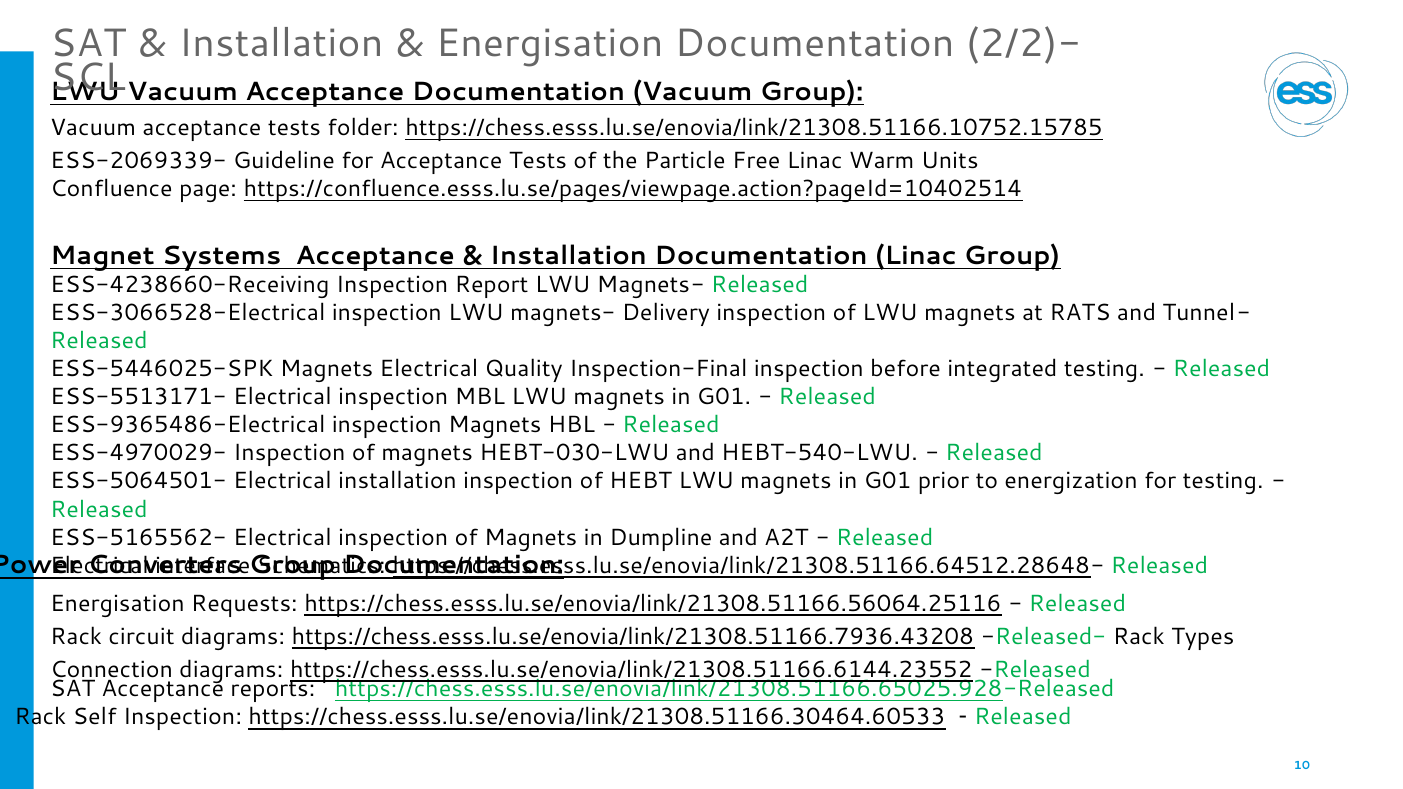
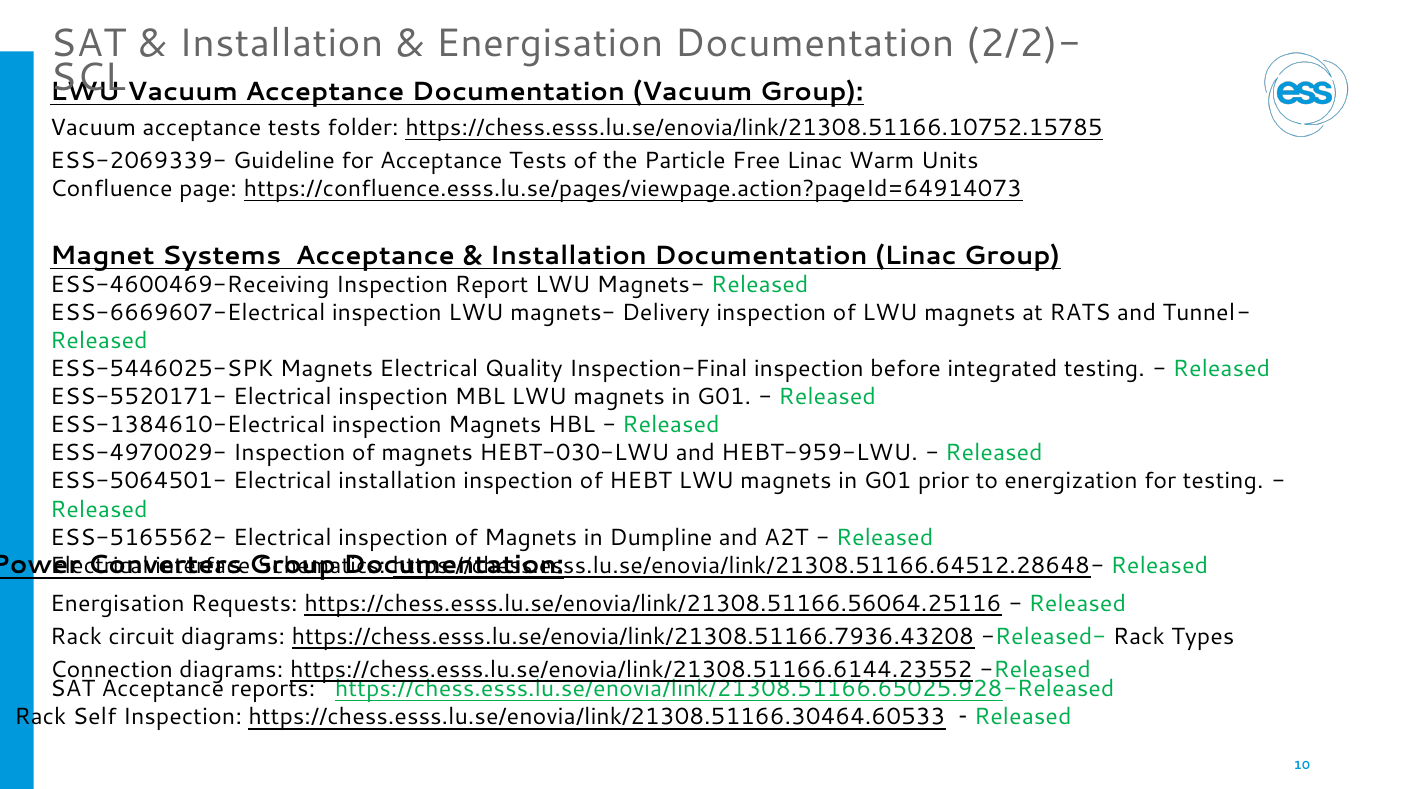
https://confluence.esss.lu.se/pages/viewpage.action?pageId=10402514: https://confluence.esss.lu.se/pages/viewpage.action?pageId=10402514 -> https://confluence.esss.lu.se/pages/viewpage.action?pageId=64914073 (633, 189)
ESS-4238660-Receiving: ESS-4238660-Receiving -> ESS-4600469-Receiving (190, 285)
ESS-3066528-Electrical: ESS-3066528-Electrical -> ESS-6669607-Electrical (188, 313)
ESS-5513171-: ESS-5513171- -> ESS-5520171- (138, 397)
ESS-9365486-Electrical: ESS-9365486-Electrical -> ESS-1384610-Electrical (188, 425)
HEBT-540-LWU: HEBT-540-LWU -> HEBT-959-LWU (820, 453)
